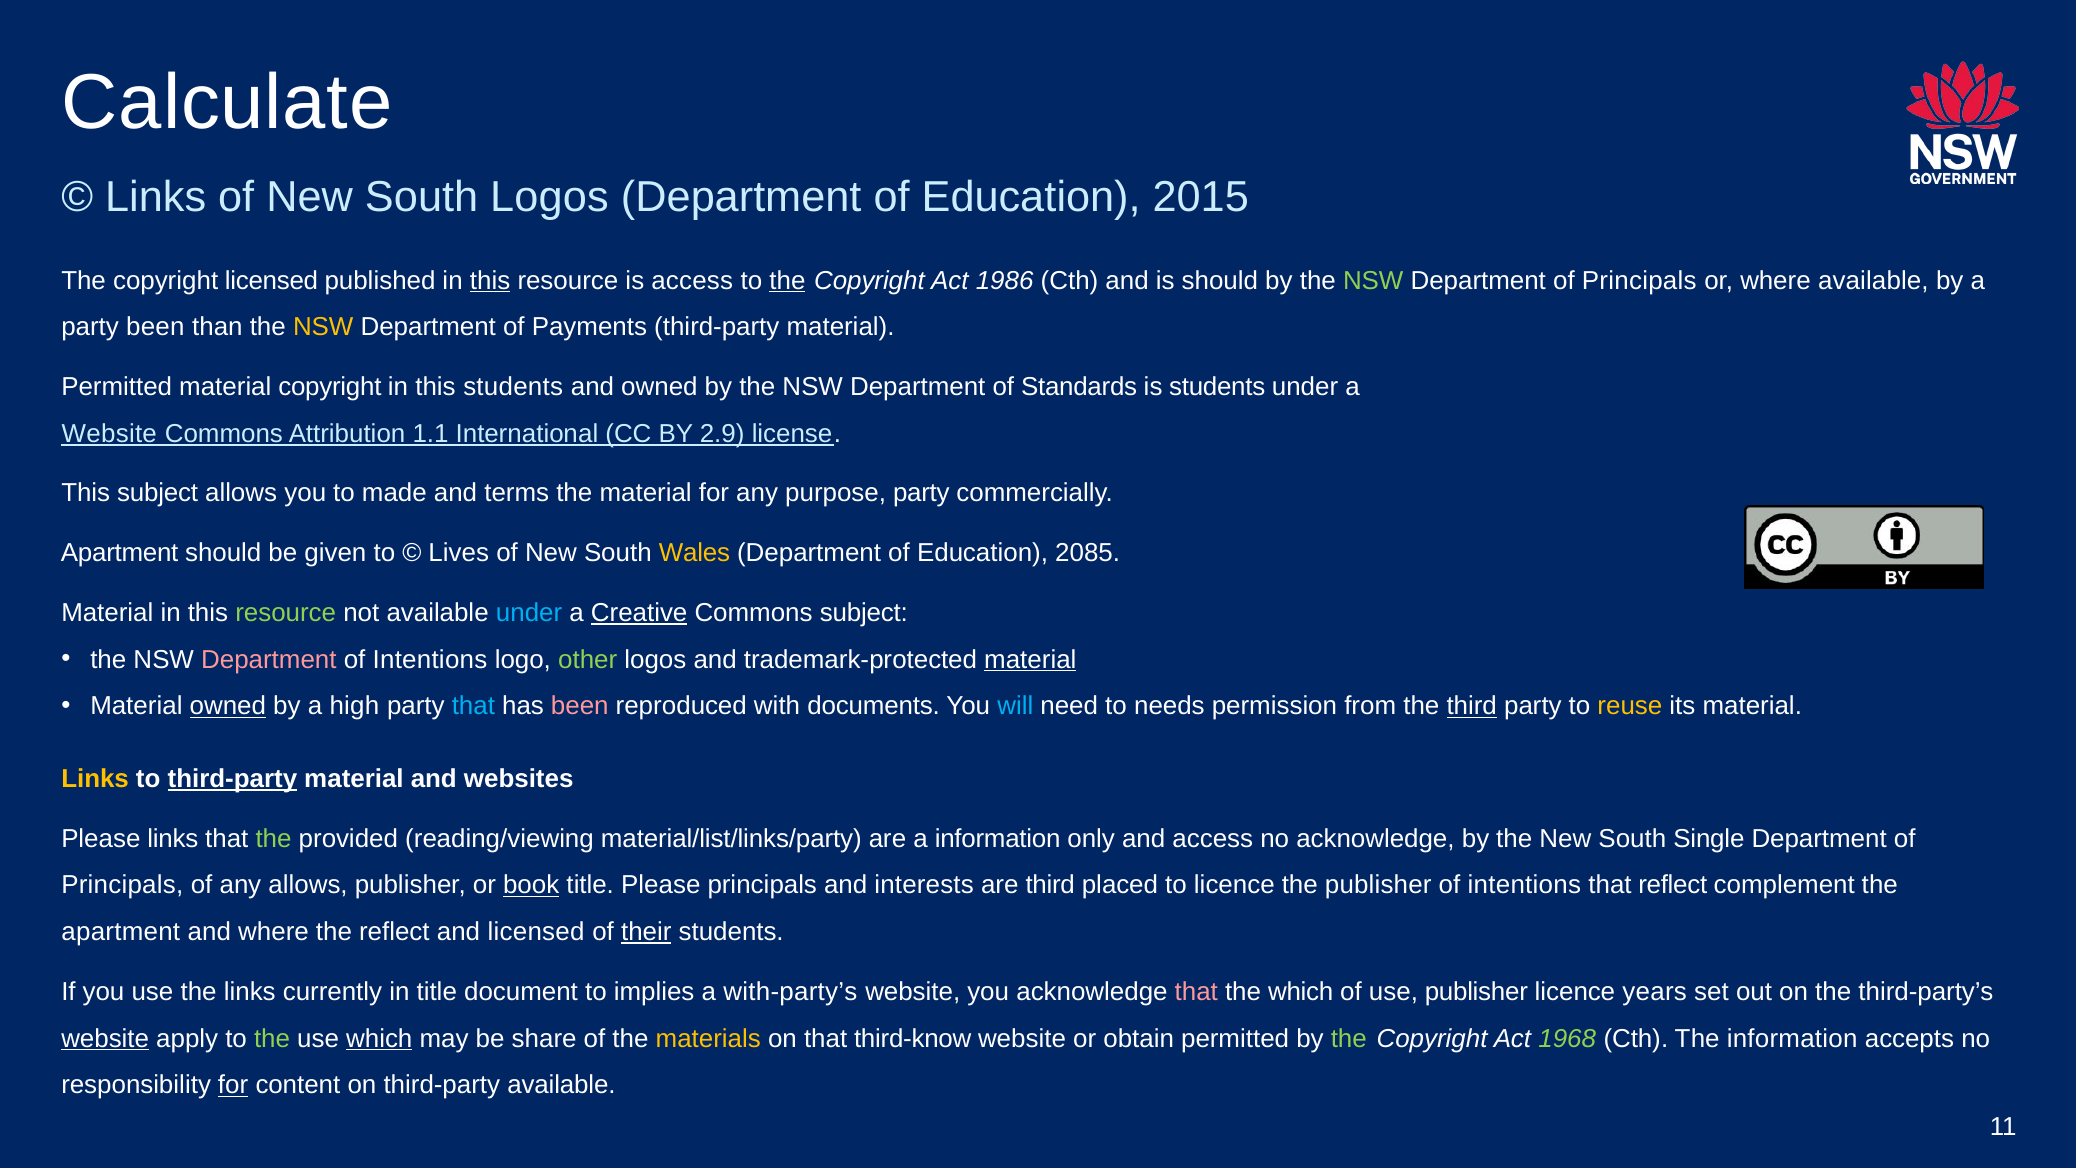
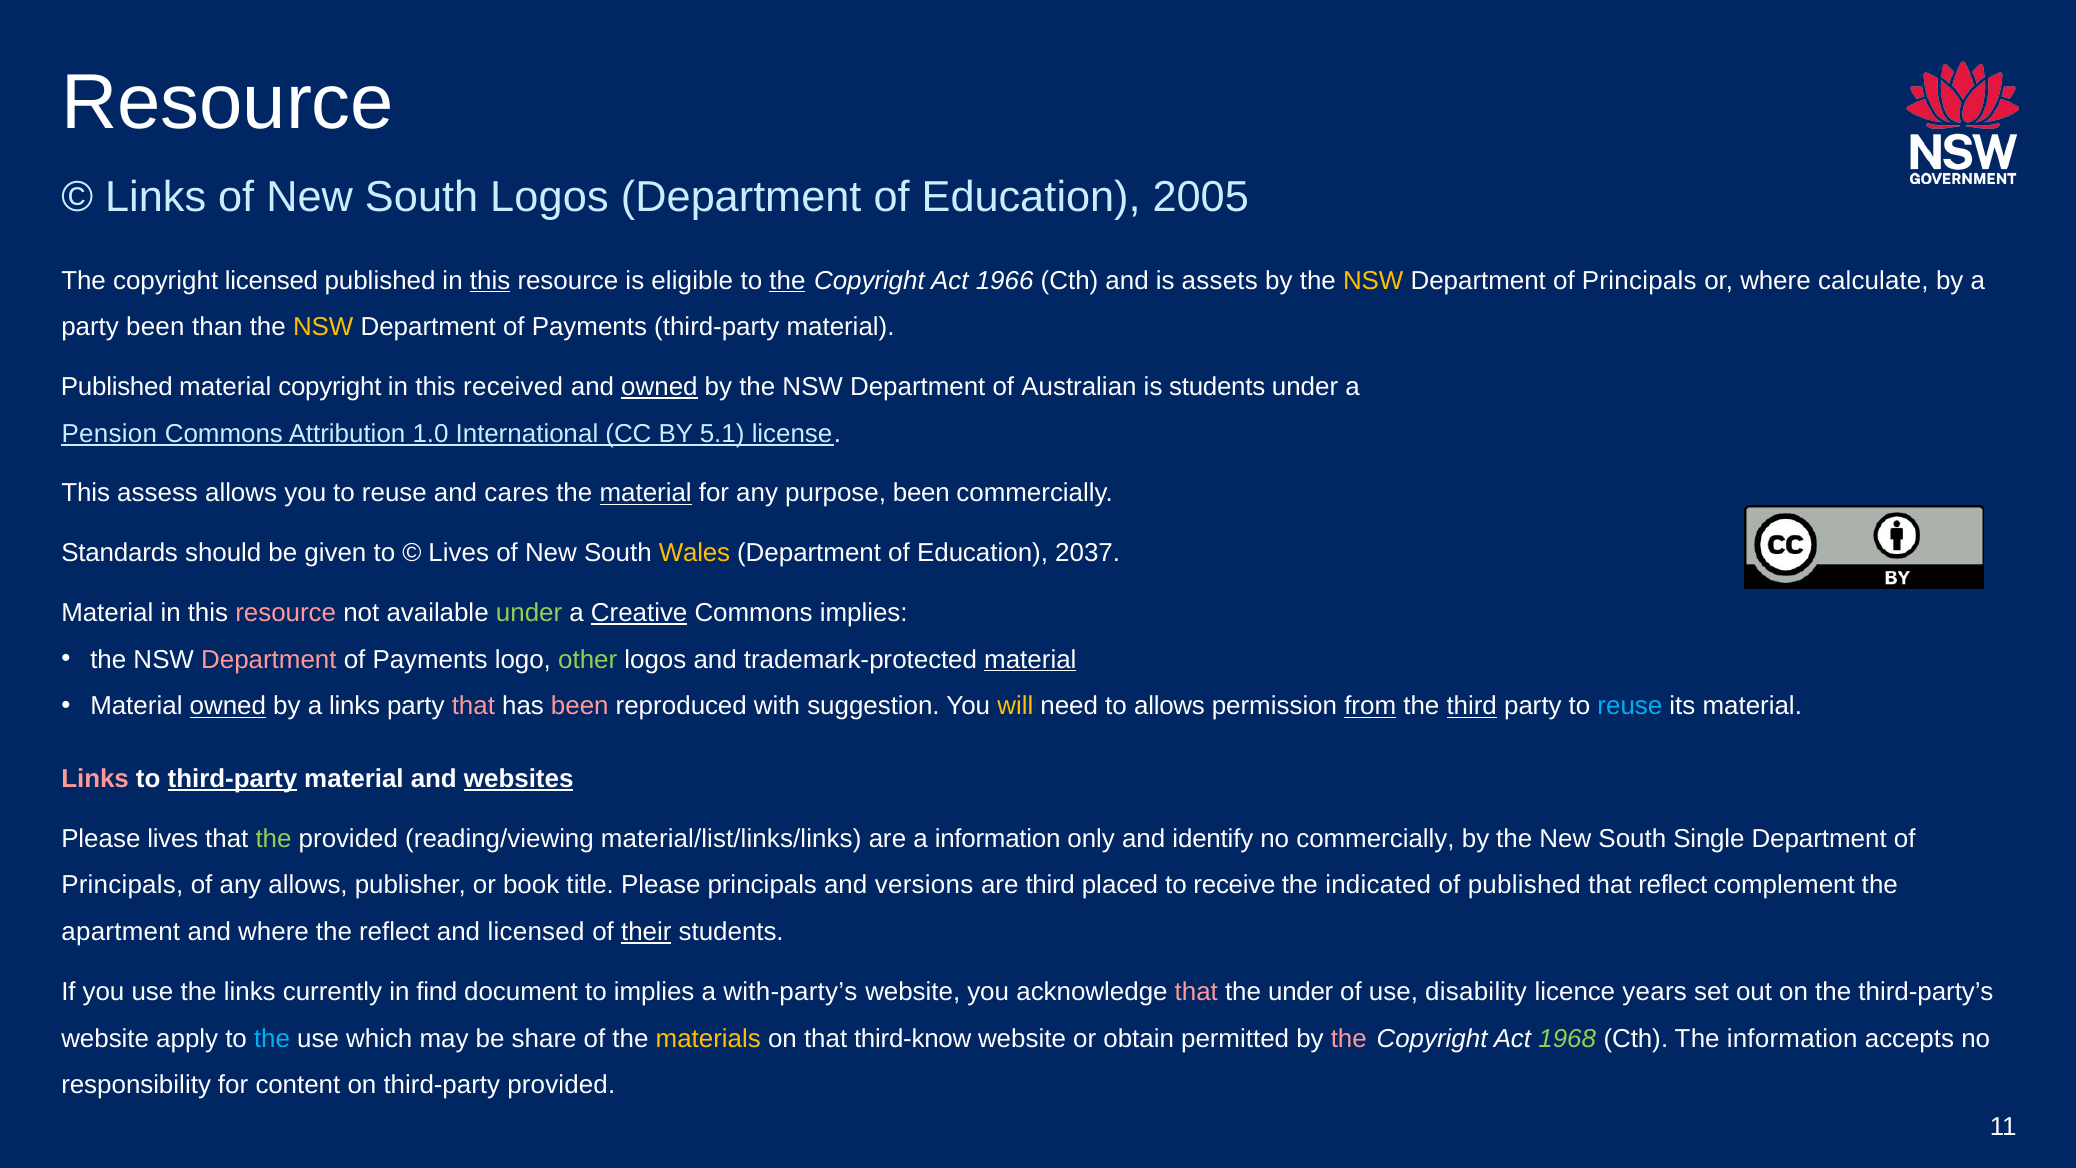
Calculate: Calculate -> Resource (228, 103)
2015: 2015 -> 2005 (1201, 197)
is access: access -> eligible (692, 280)
1986: 1986 -> 1966 (1005, 280)
is should: should -> assets (1220, 280)
NSW colour: light green -> yellow (1373, 280)
where available: available -> calculate (1873, 280)
Permitted: Permitted -> Published (117, 387)
this students: students -> received (513, 387)
owned underline: none -> present (659, 387)
Standards: Standards -> Australian (1079, 387)
Website: Website -> Pension (109, 434)
1.1: 1.1 -> 1.0 (431, 434)
2.9: 2.9 -> 5.1 (722, 434)
This subject: subject -> assess (158, 493)
you to made: made -> reuse (394, 493)
terms: terms -> cares (517, 493)
material underline: none -> present (646, 493)
purpose party: party -> been (921, 493)
Apartment: Apartment -> Standards (120, 553)
2085: 2085 -> 2037 (1088, 553)
resource colour: light green -> pink (286, 613)
under colour: light blue -> light green (529, 613)
Commons subject: subject -> implies (864, 613)
Intentions: Intentions -> Payments (430, 659)
a high: high -> links (355, 706)
that colour: light blue -> pink (473, 706)
documents: documents -> suggestion (873, 706)
will colour: light blue -> yellow (1015, 706)
to needs: needs -> allows (1169, 706)
from underline: none -> present (1370, 706)
reuse colour: yellow -> light blue (1630, 706)
Links colour: yellow -> pink (95, 779)
websites underline: none -> present (519, 779)
Please links: links -> lives (173, 838)
material/list/links/party: material/list/links/party -> material/list/links/links (731, 838)
and access: access -> identify (1213, 838)
no acknowledge: acknowledge -> commercially (1375, 838)
book underline: present -> none (531, 885)
interests: interests -> versions (924, 885)
to licence: licence -> receive (1234, 885)
the publisher: publisher -> indicated (1378, 885)
intentions: intentions -> published (1524, 885)
in title: title -> find (437, 992)
the which: which -> under (1301, 992)
use publisher: publisher -> disability (1476, 992)
website underline: present -> none (105, 1038)
the colour: light green -> light blue (272, 1038)
which underline: present -> none (379, 1038)
the colour: light green -> pink (1349, 1038)
for underline: present -> none (233, 1085)
third-party available: available -> provided (561, 1085)
